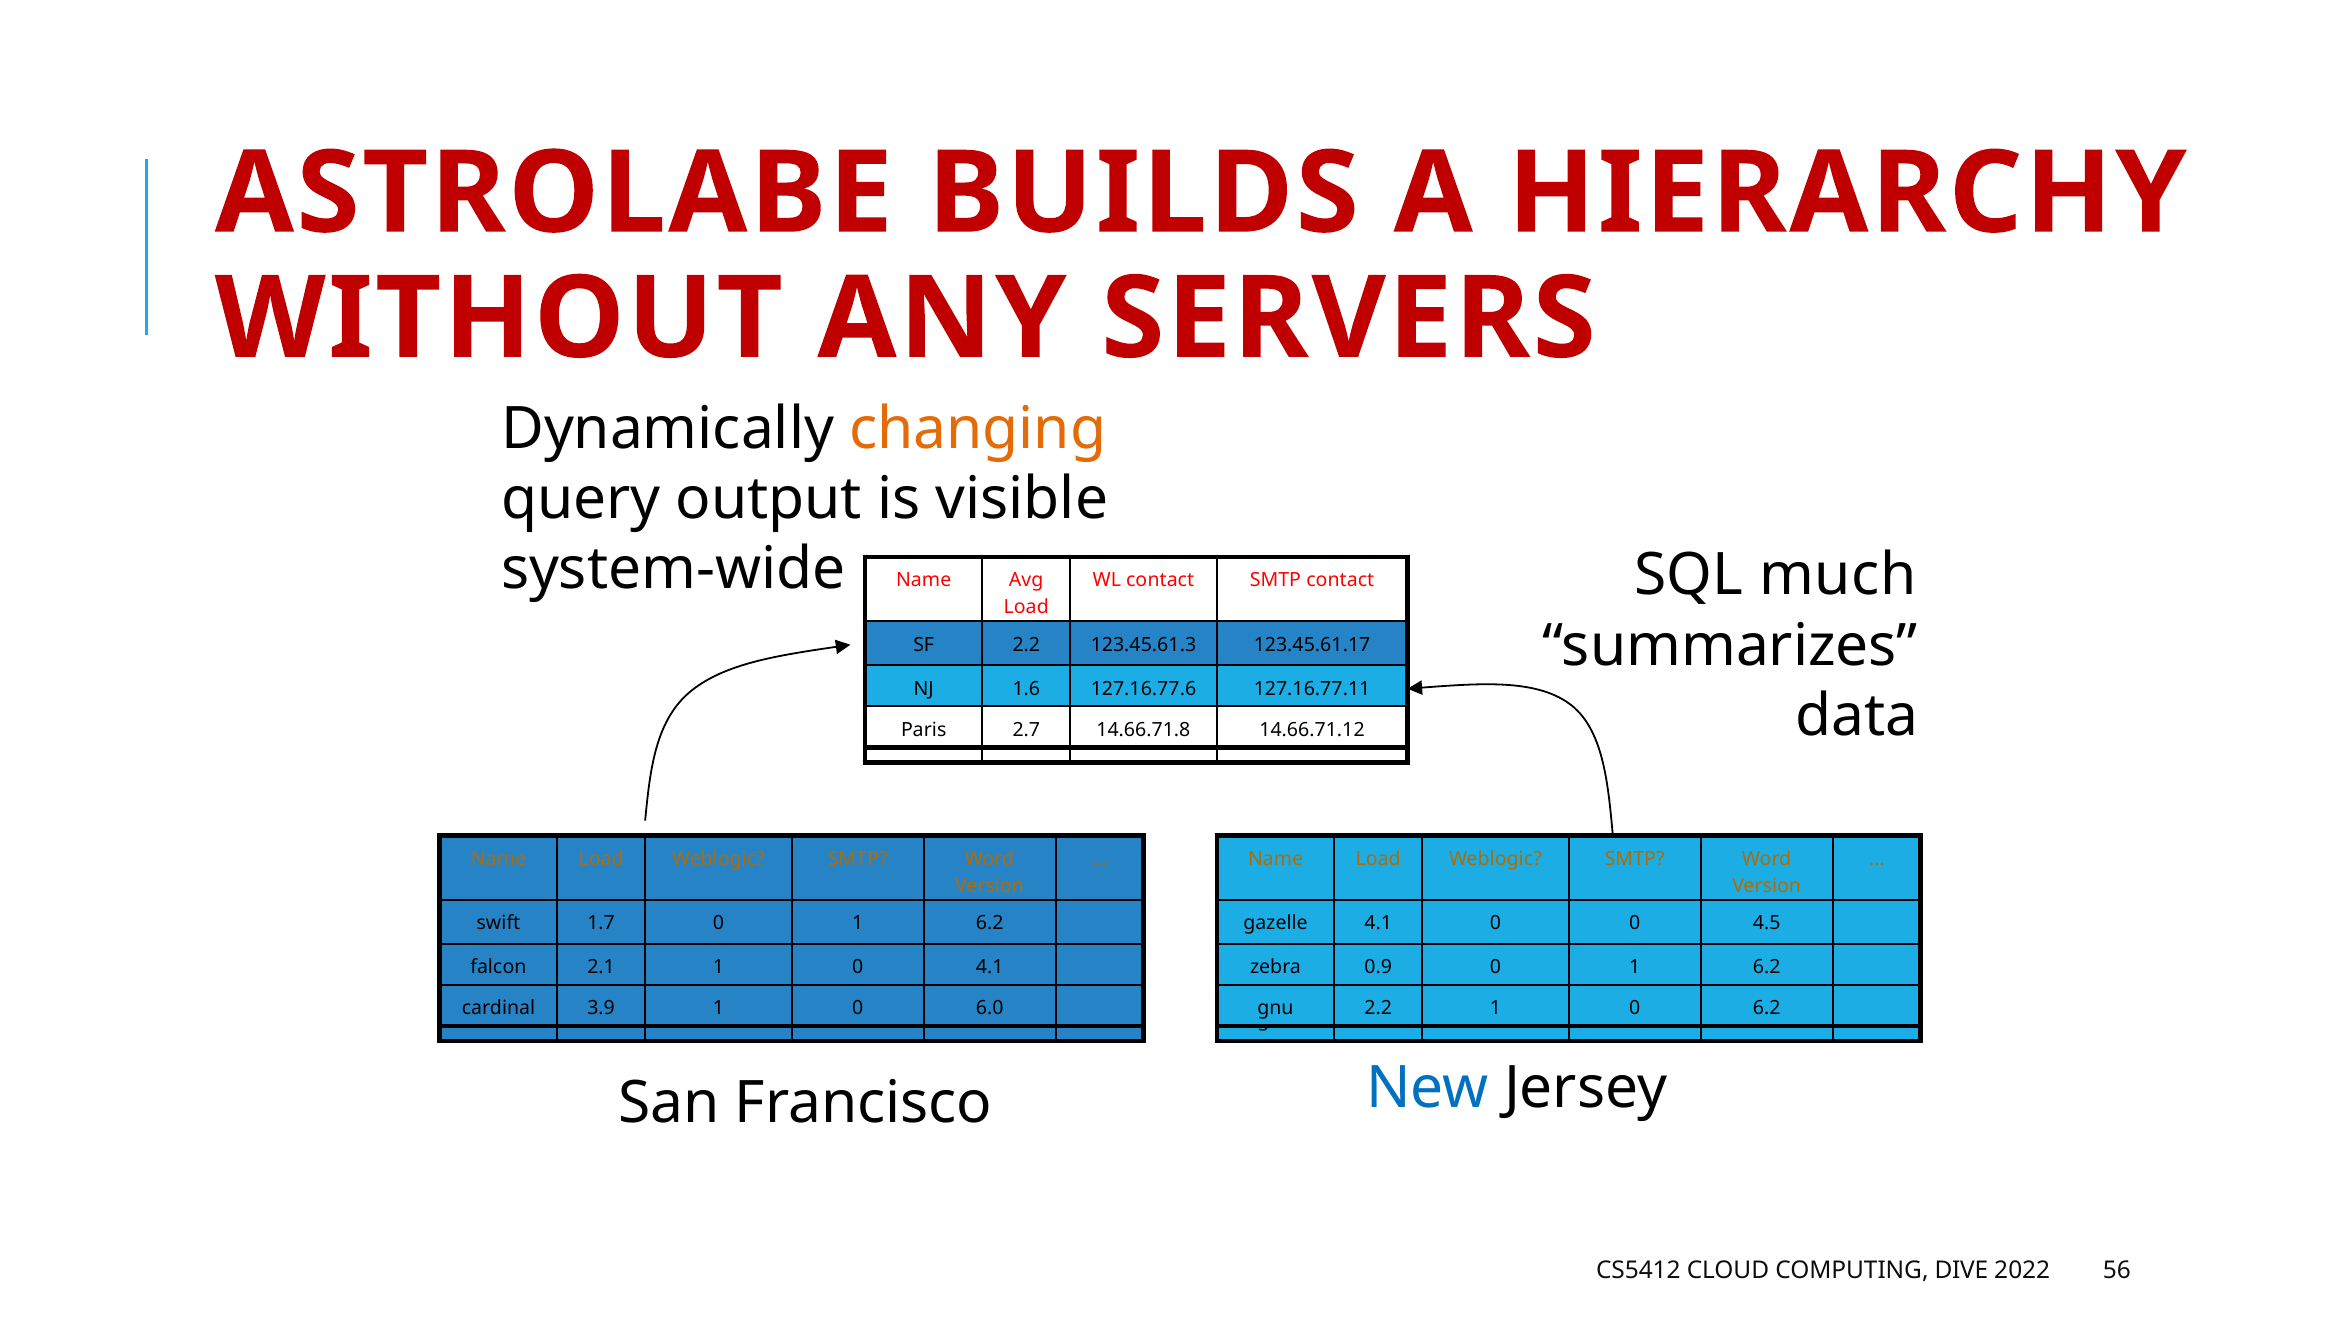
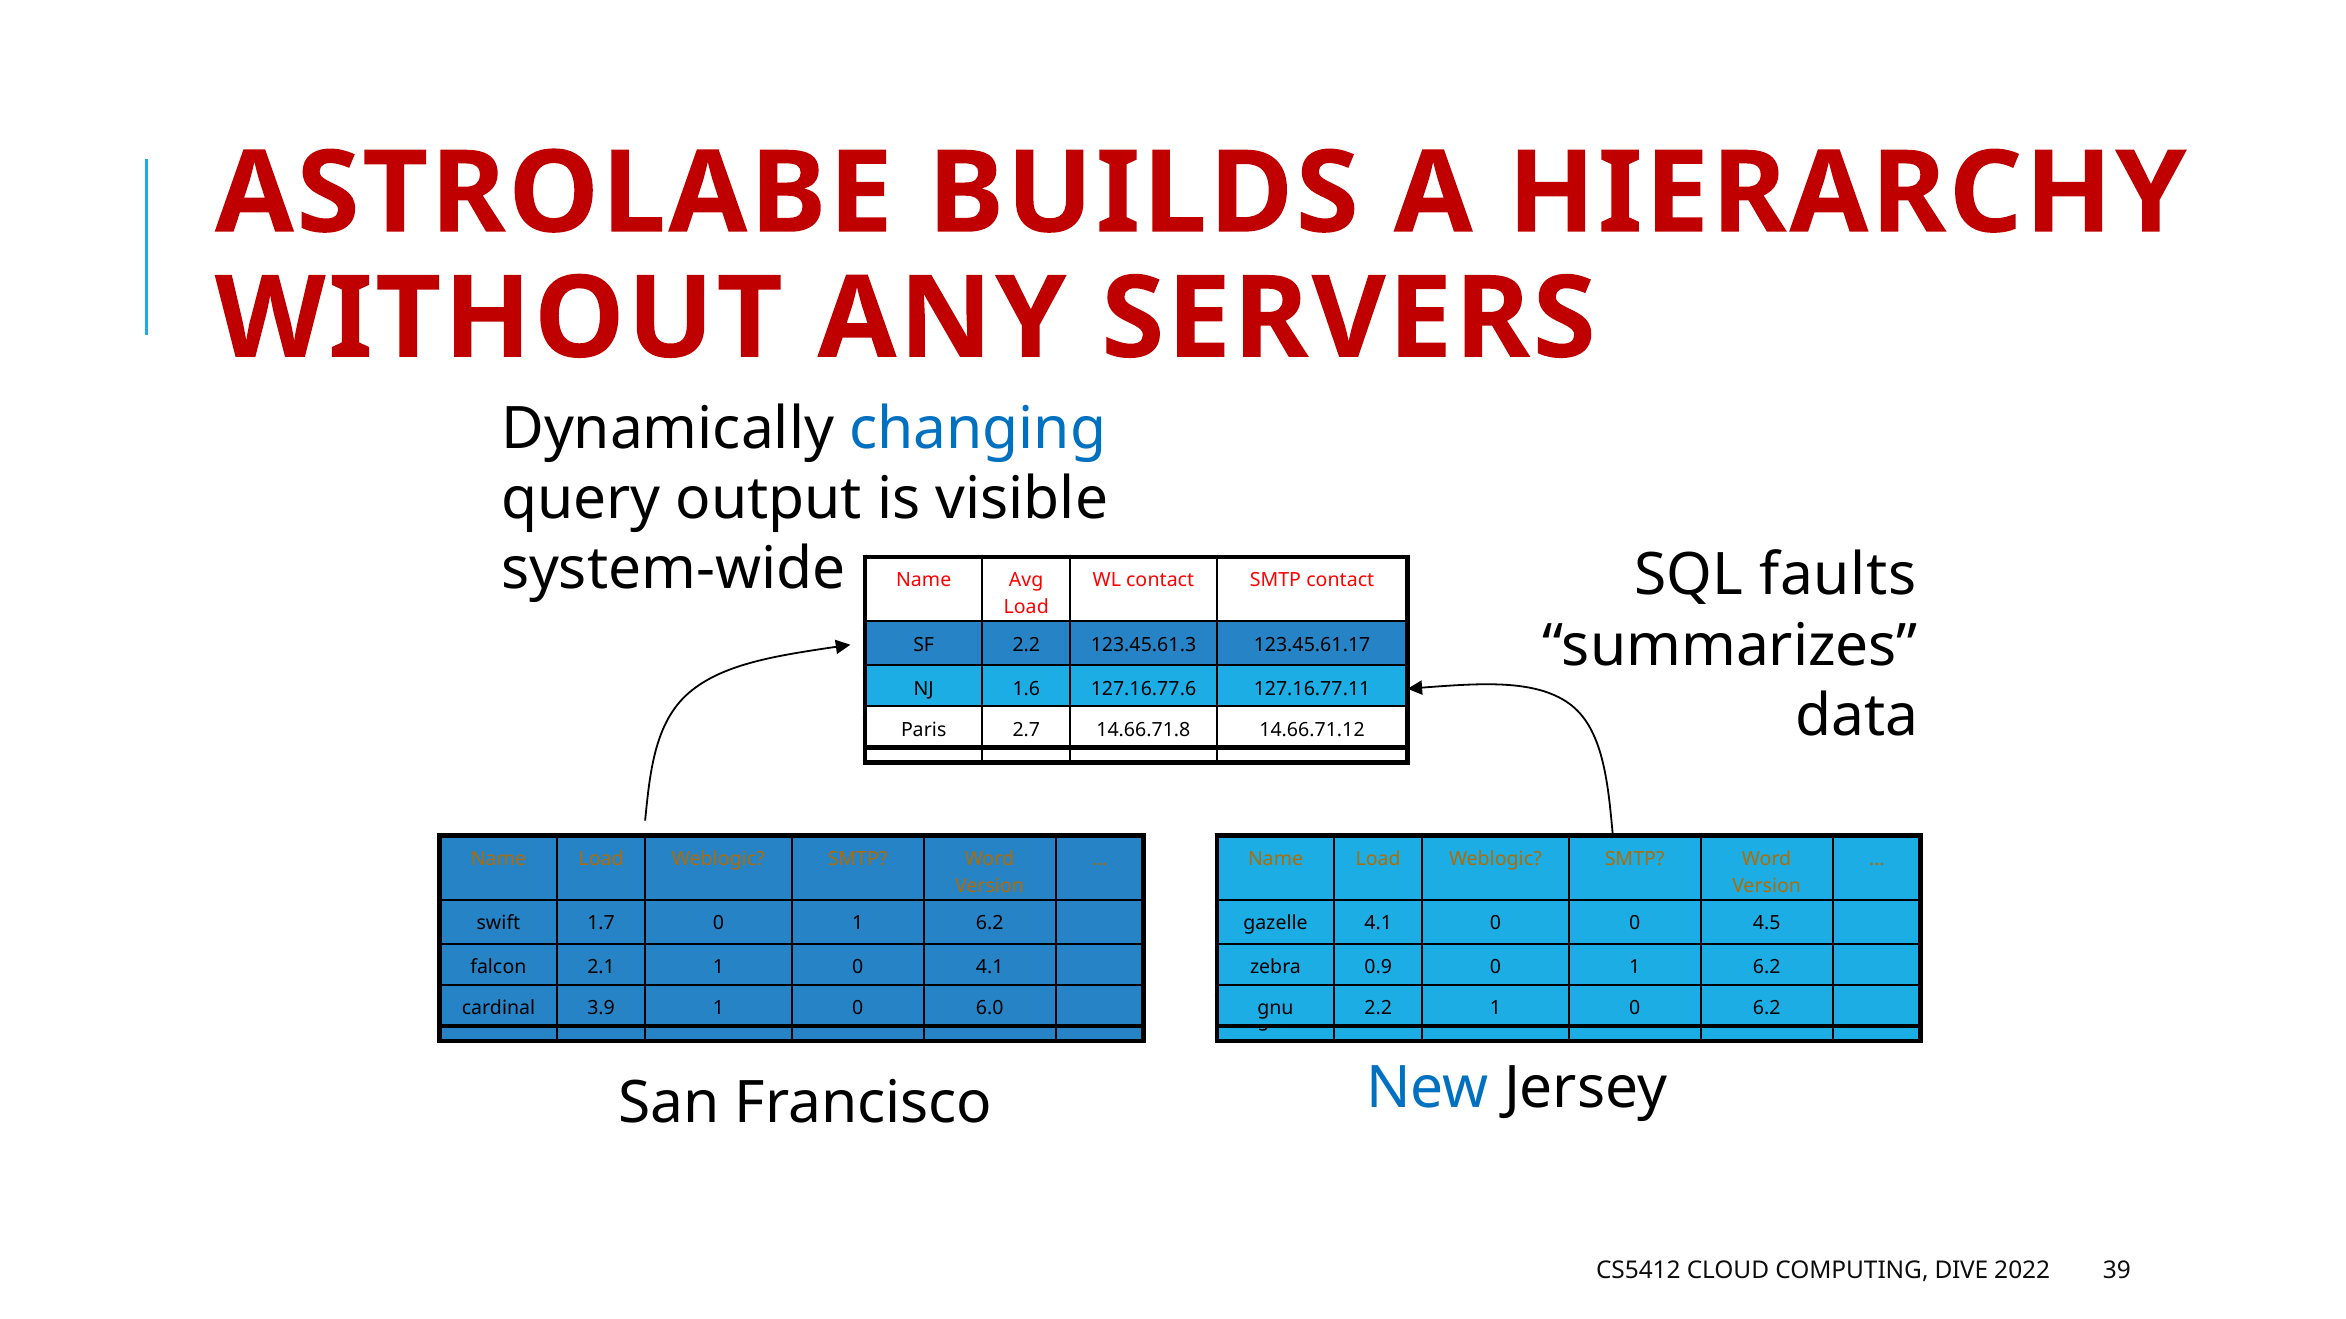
changing colour: orange -> blue (978, 429)
much: much -> faults (1838, 576)
56: 56 -> 39 (2117, 1271)
